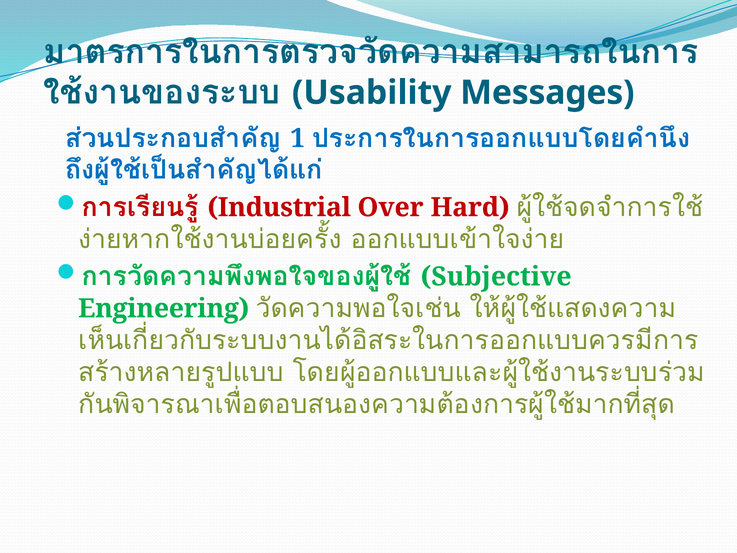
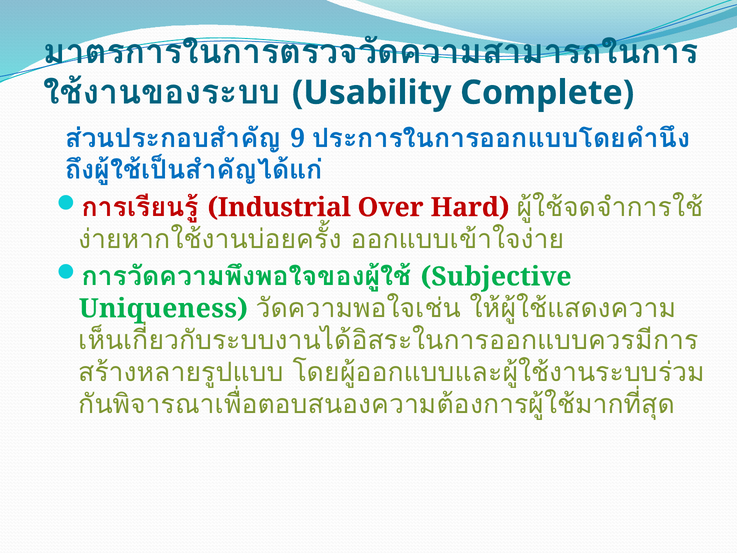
Messages: Messages -> Complete (547, 93)
1: 1 -> 9 (298, 138)
Engineering: Engineering -> Uniqueness (163, 308)
